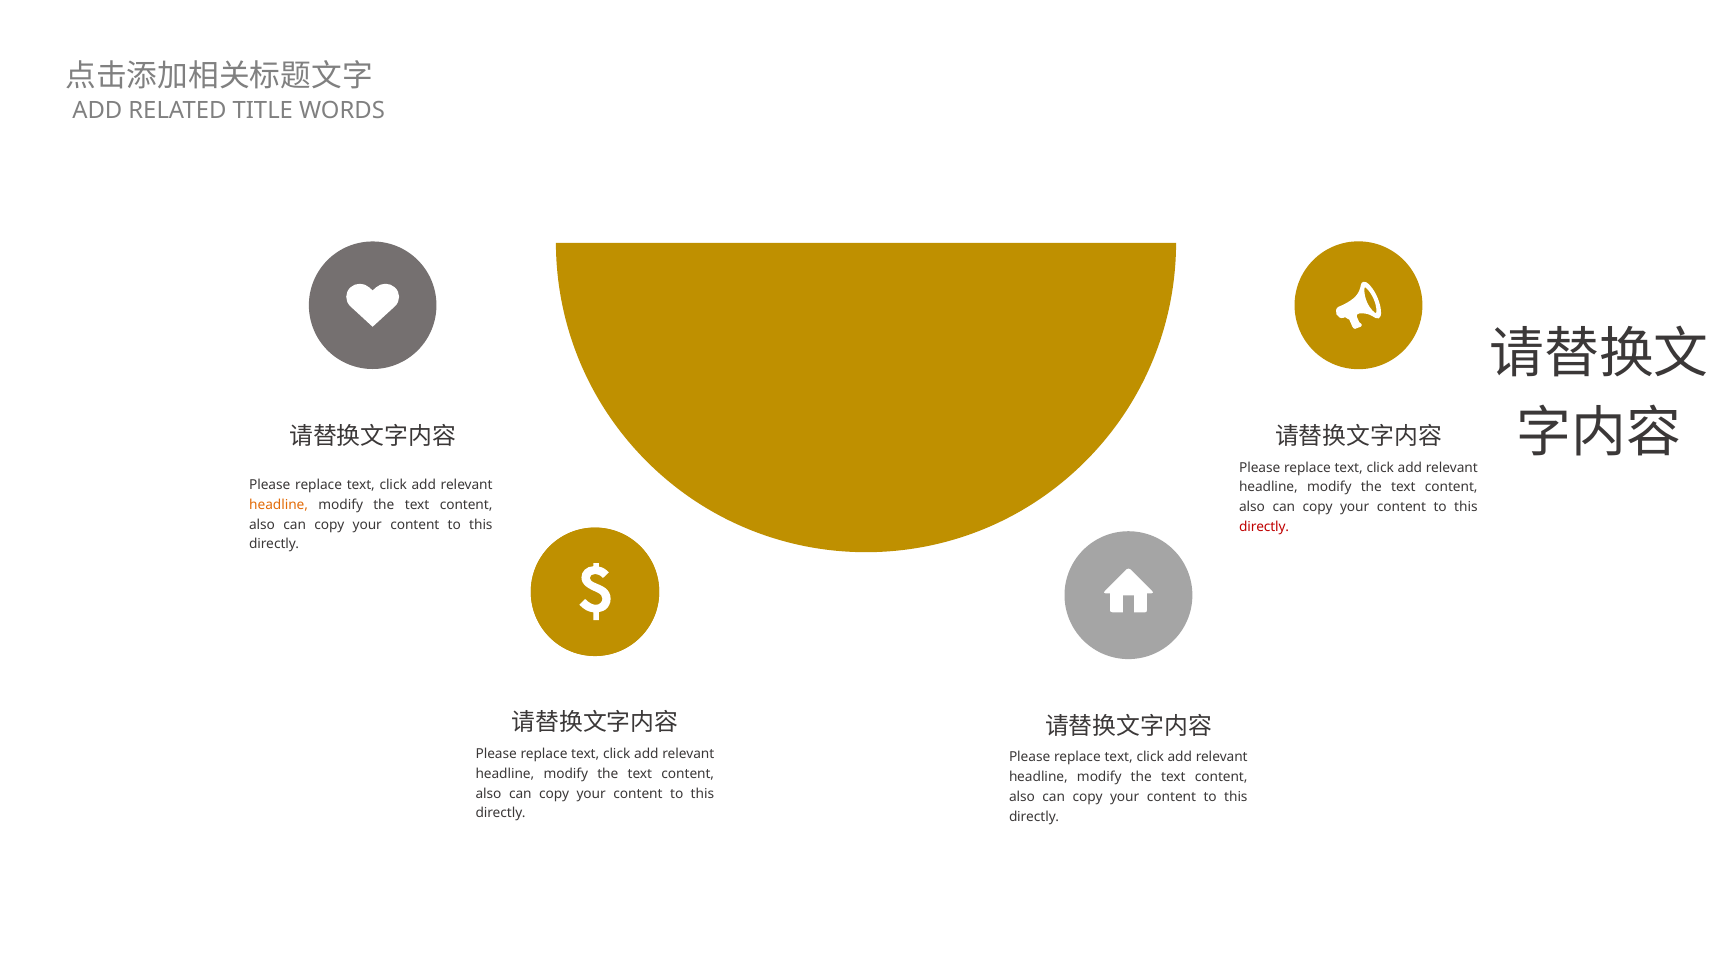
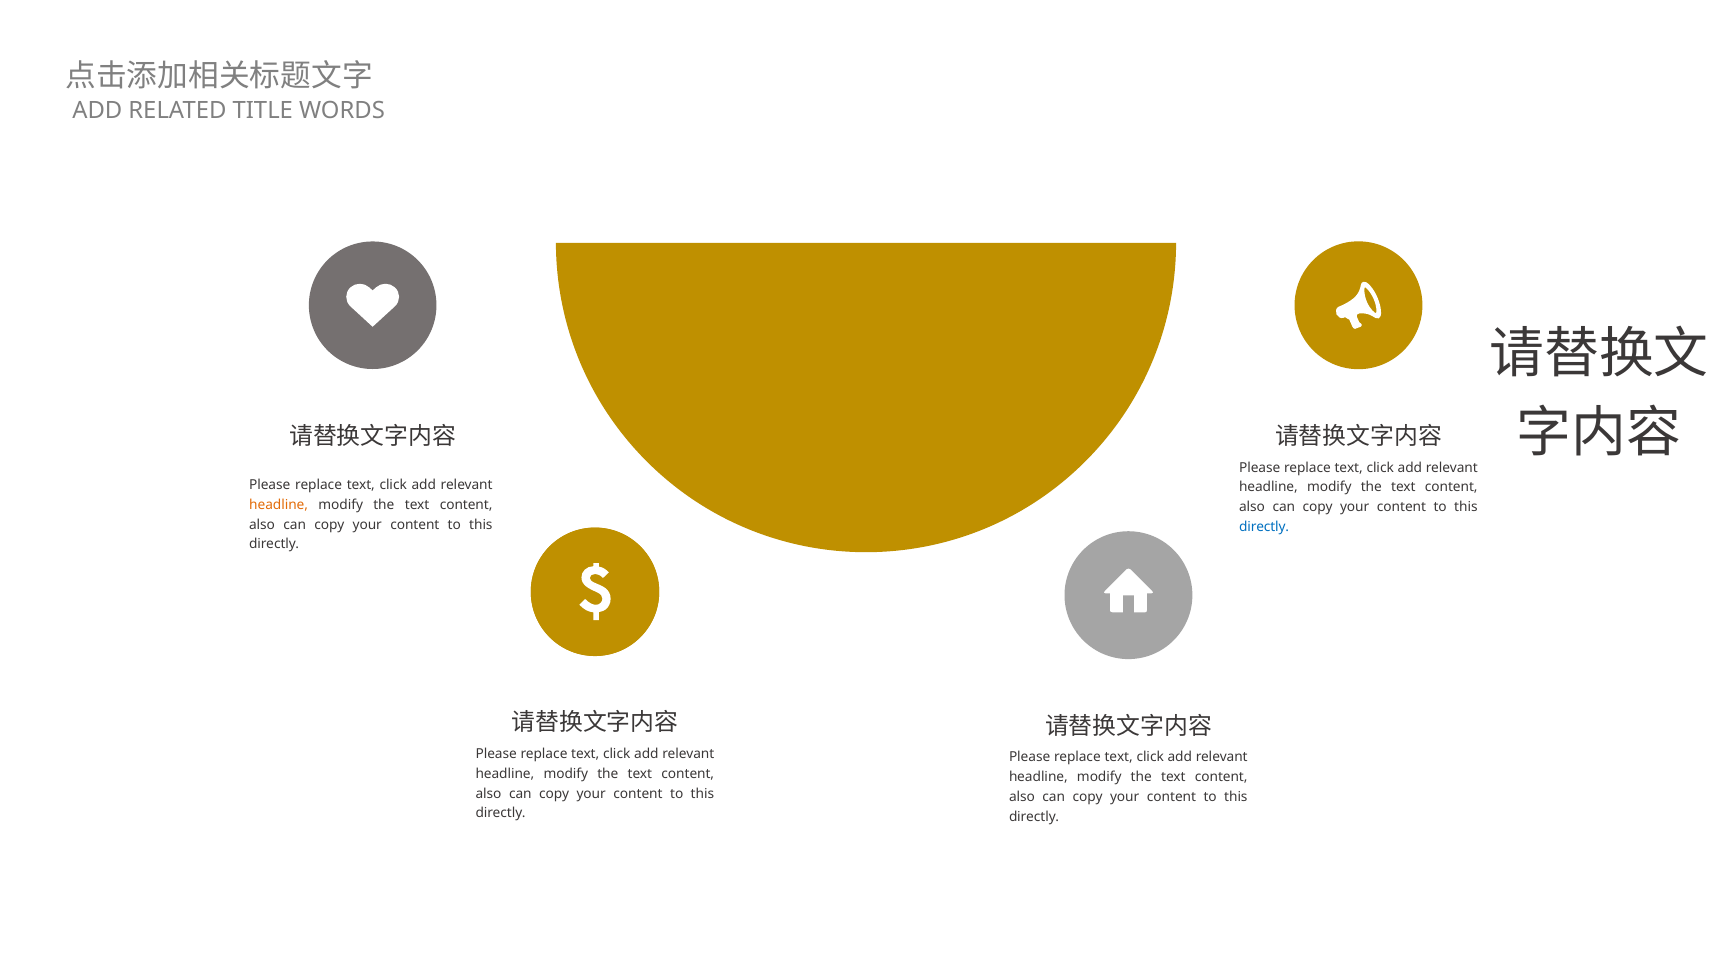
directly colour: red -> blue (1264, 527)
